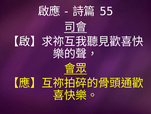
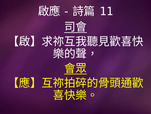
55: 55 -> 11 (106, 11)
